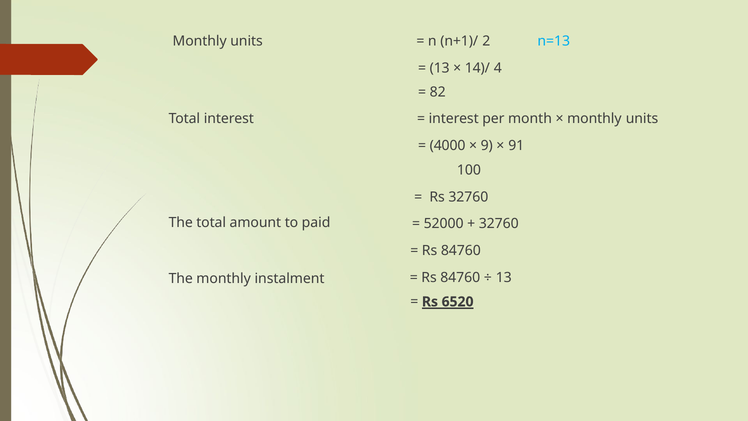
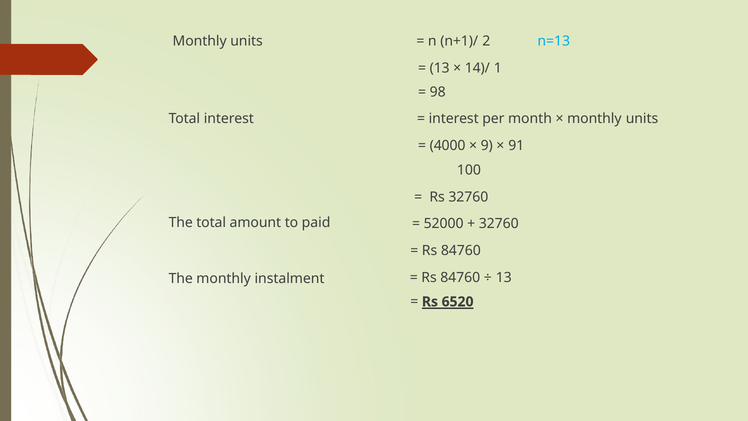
4: 4 -> 1 (498, 68)
82: 82 -> 98 (438, 92)
